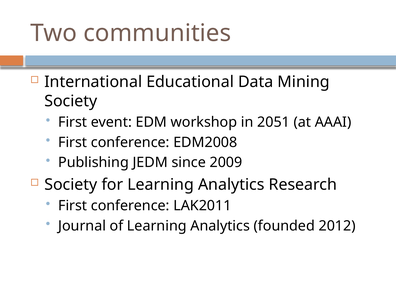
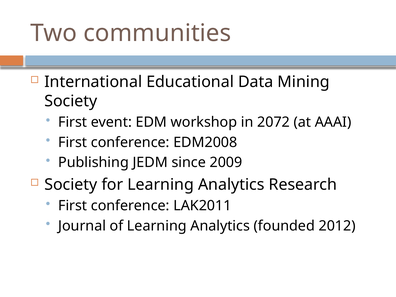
2051: 2051 -> 2072 (273, 122)
